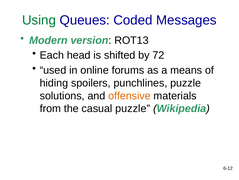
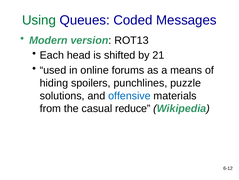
72: 72 -> 21 (158, 55)
offensive colour: orange -> blue (129, 95)
casual puzzle: puzzle -> reduce (133, 108)
